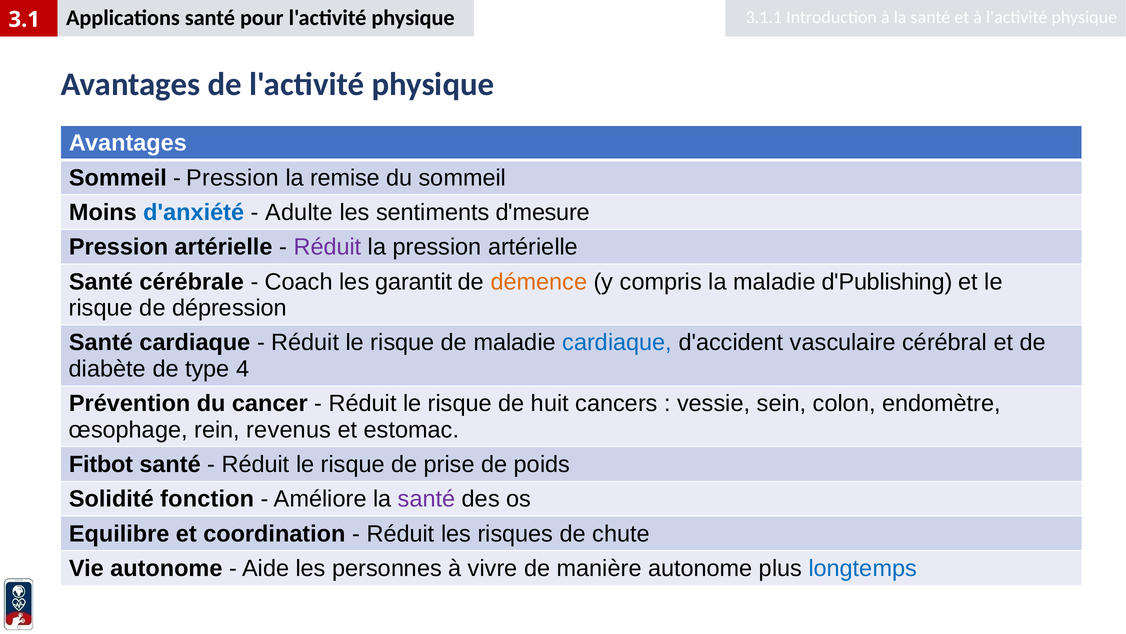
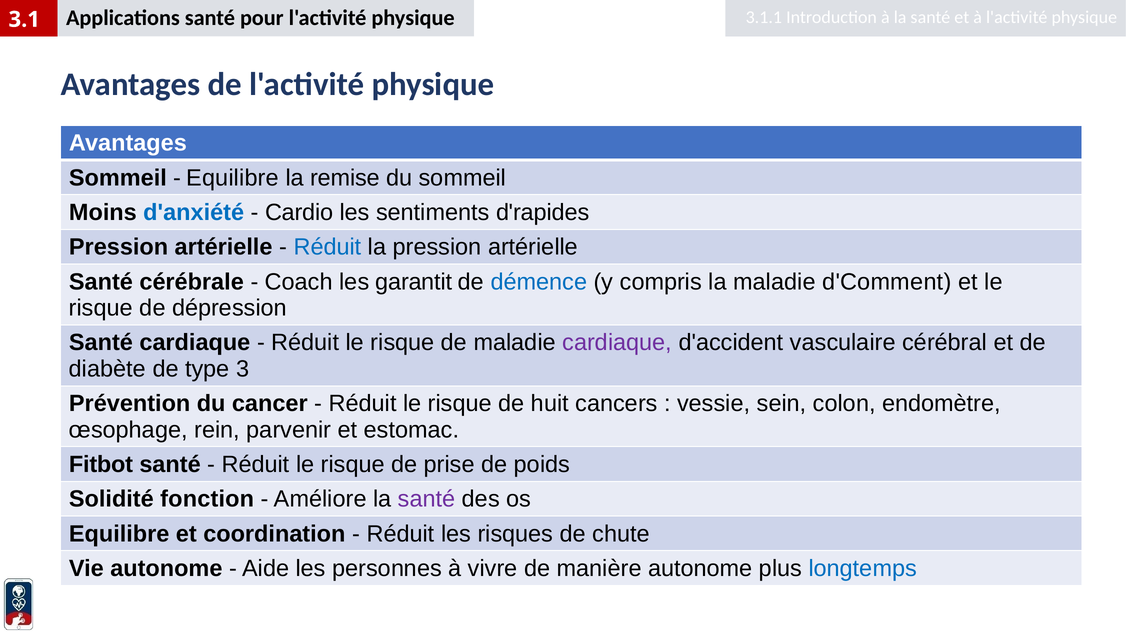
Pression: Pression -> Equilibre (233, 178)
Adulte: Adulte -> Cardio (299, 212)
d'mesure: d'mesure -> d'rapides (543, 212)
Réduit colour: purple -> blue (328, 247)
démence colour: orange -> blue (539, 282)
d'Publishing: d'Publishing -> d'Comment (887, 282)
cardiaque colour: blue -> purple (617, 342)
4: 4 -> 3 (243, 369)
revenus: revenus -> parvenir (289, 429)
